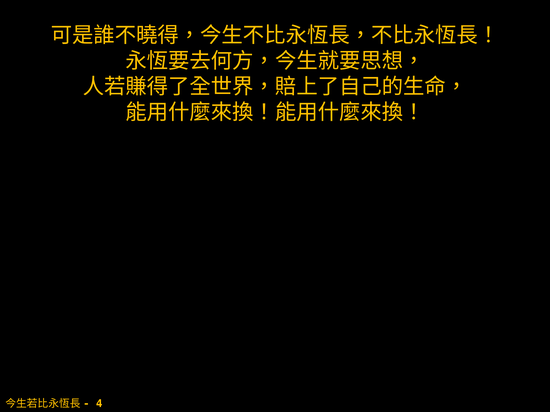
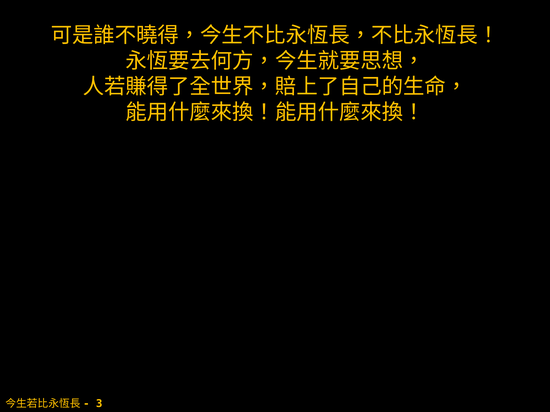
4: 4 -> 3 (99, 404)
